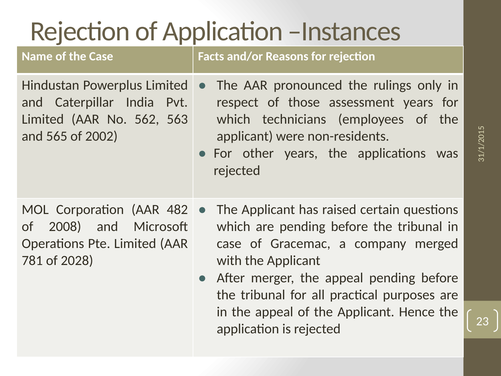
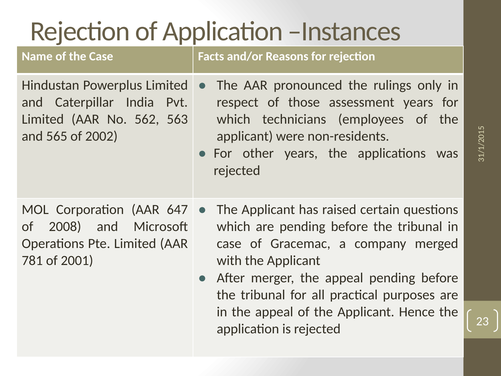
482: 482 -> 647 (177, 209)
2028: 2028 -> 2001 (77, 261)
